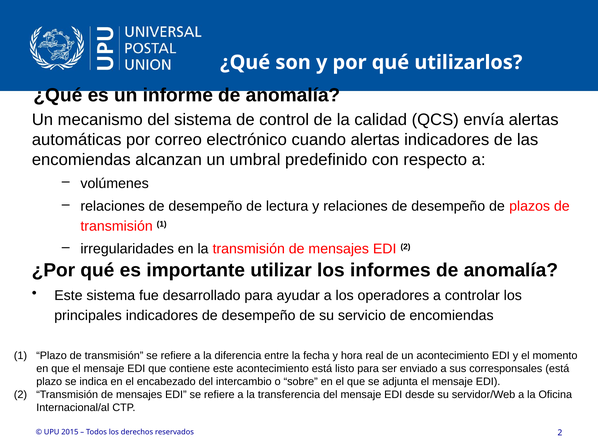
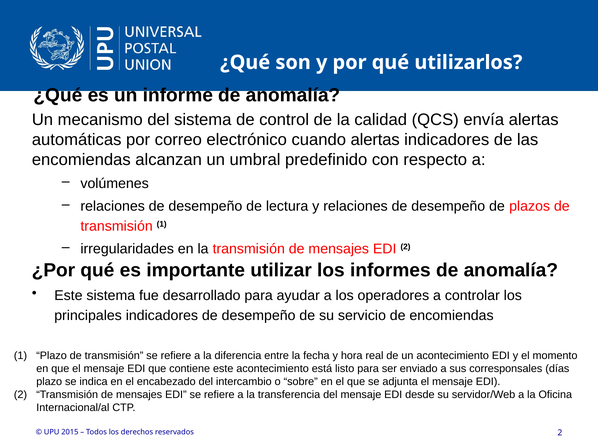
corresponsales está: está -> días (557, 369)
